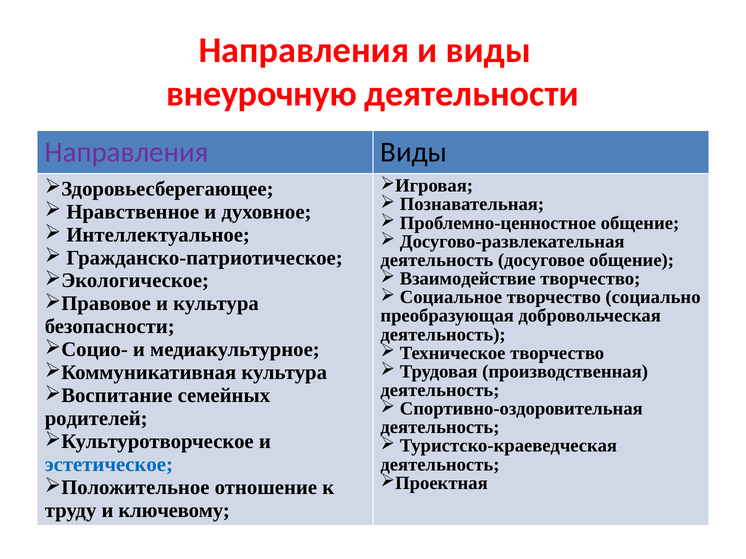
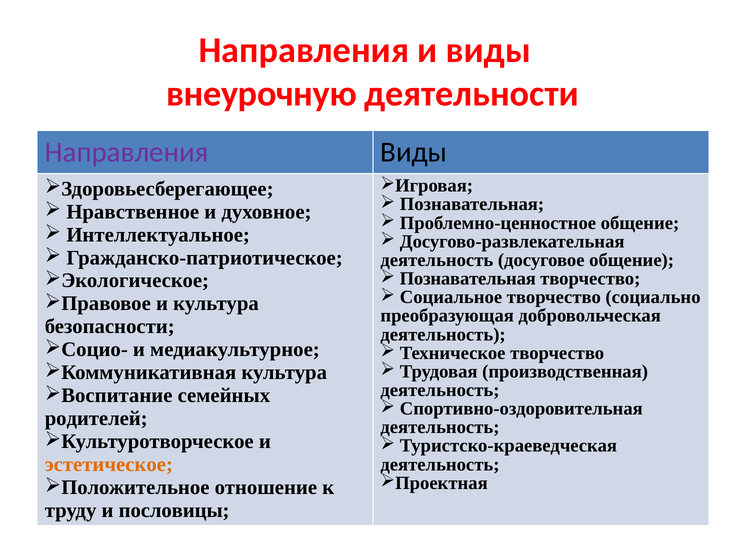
Взаимодействие: Взаимодействие -> Познавательная (468, 279)
эстетическое colour: blue -> orange (109, 465)
ключевому: ключевому -> пословицы (174, 511)
